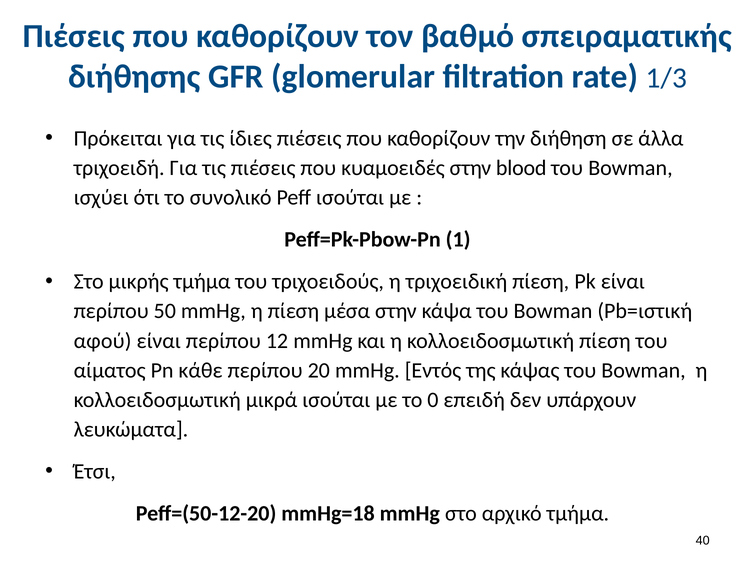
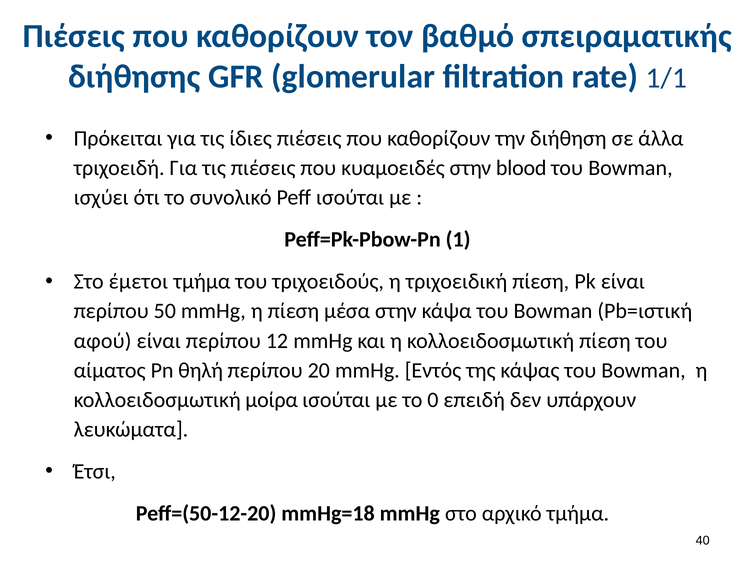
1/3: 1/3 -> 1/1 (666, 78)
μικρής: μικρής -> έμετοι (138, 282)
κάθε: κάθε -> θηλή (201, 370)
μικρά: μικρά -> μοίρα (272, 400)
